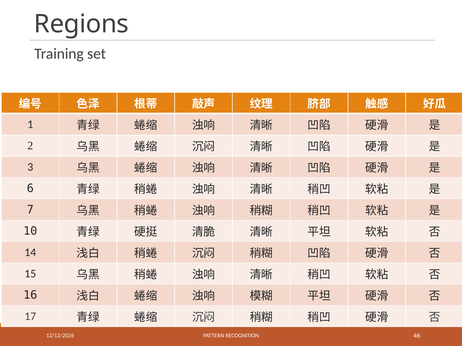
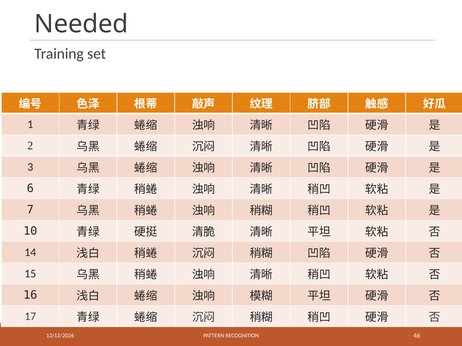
Regions: Regions -> Needed (81, 24)
